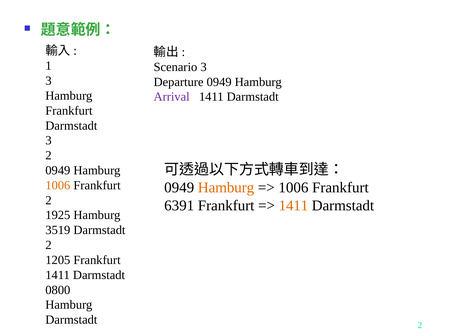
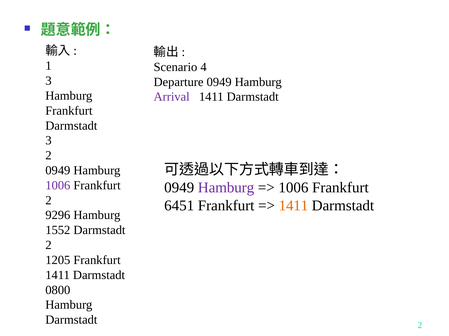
Scenario 3: 3 -> 4 (204, 67)
1006 colour: orange -> purple (58, 186)
Hamburg colour: orange -> purple (226, 188)
6391: 6391 -> 6451 (179, 206)
1925: 1925 -> 9296 (58, 216)
3519: 3519 -> 1552 (58, 231)
